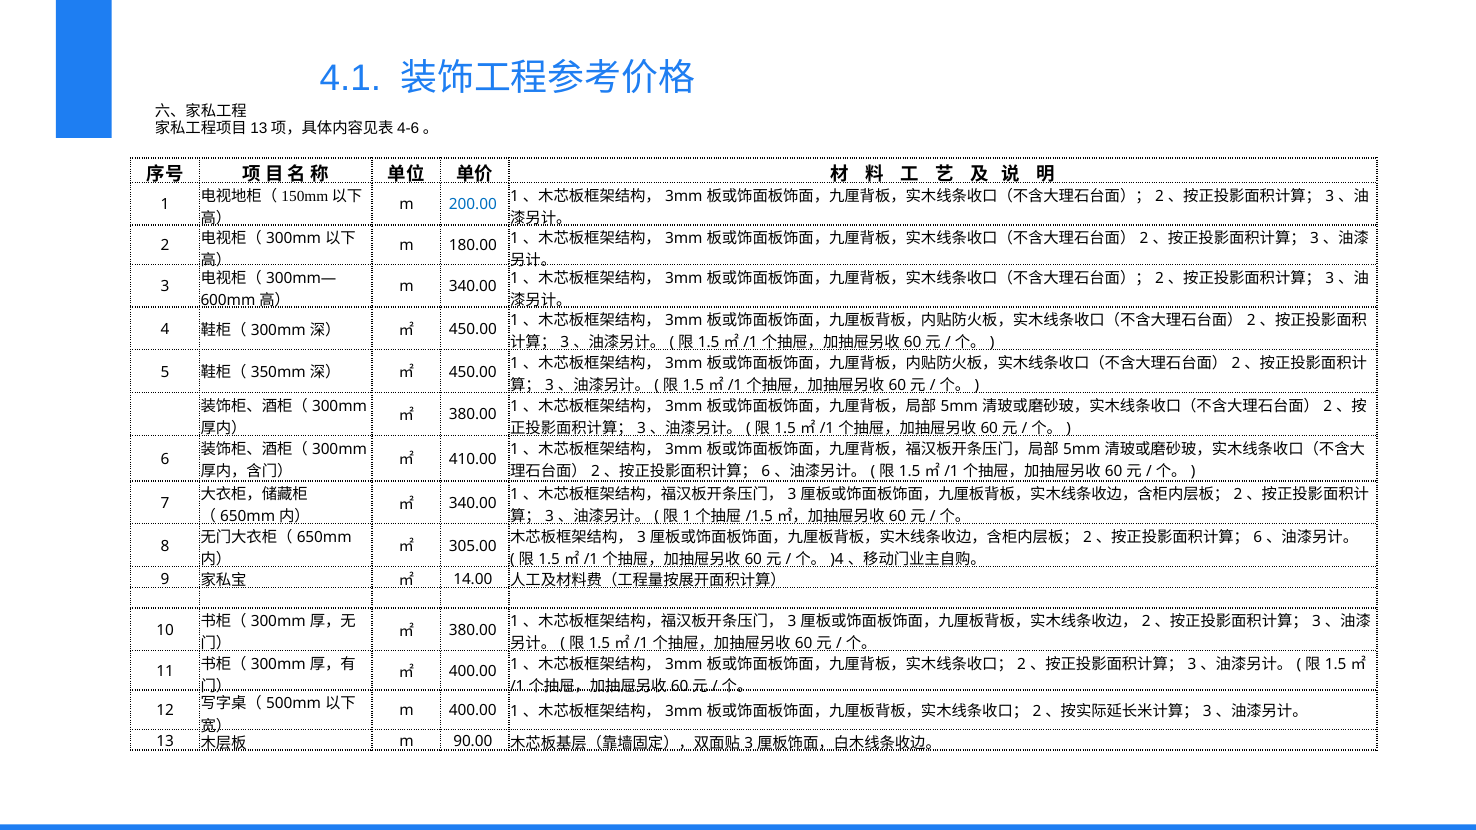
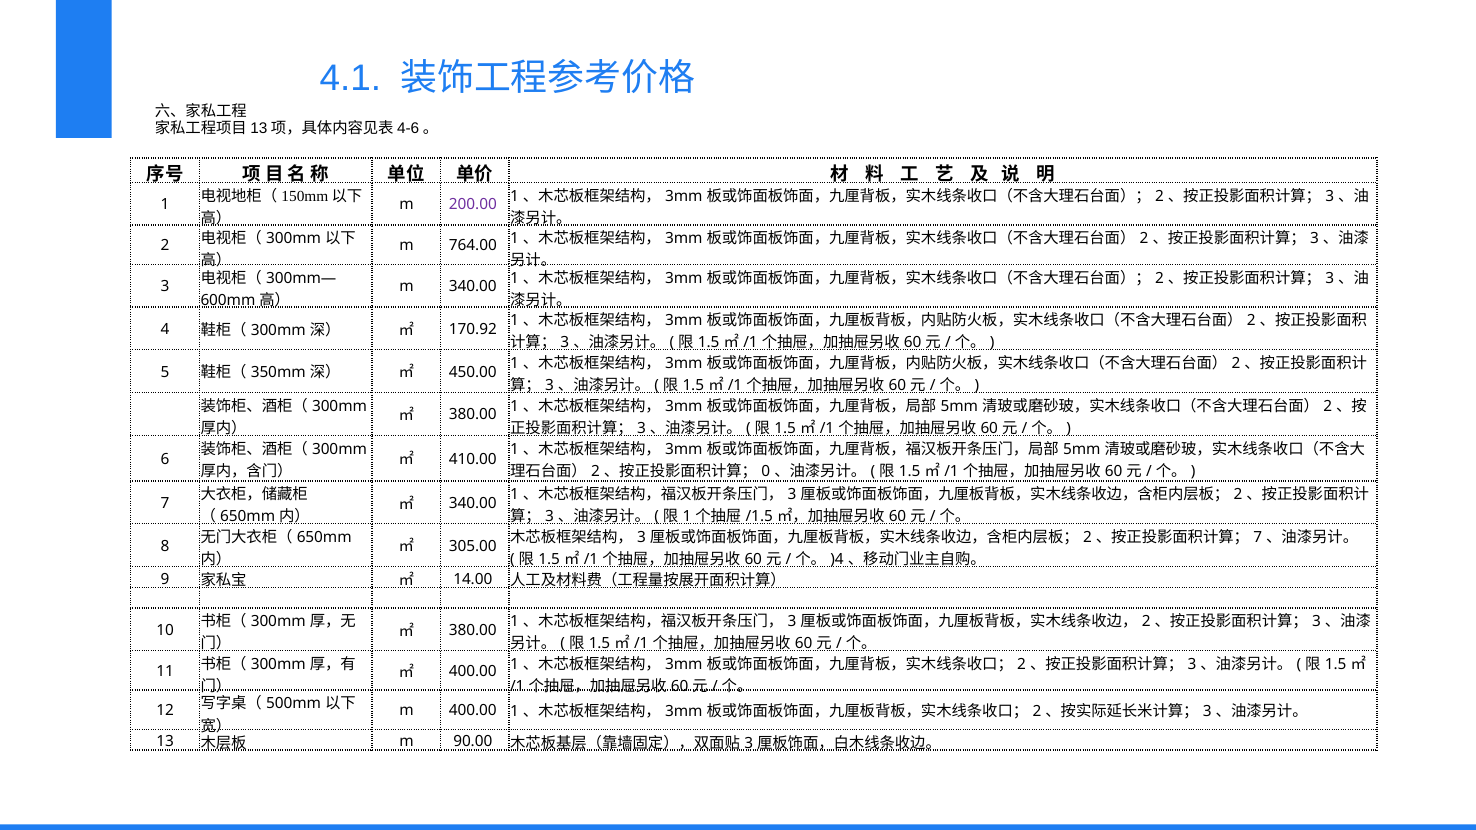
200.00 colour: blue -> purple (473, 205)
180.00: 180.00 -> 764.00 (473, 246)
450.00: 450.00 -> 170.92 (473, 329)
6: 6 -> 0 (766, 471)
6: 6 -> 7 (1258, 538)
